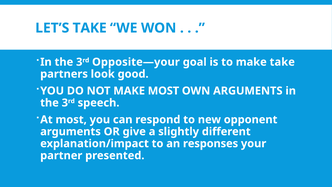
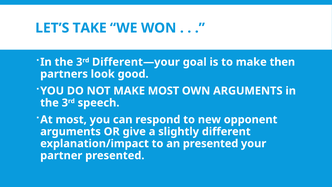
Opposite—your: Opposite—your -> Different—your (136, 62)
make take: take -> then (282, 62)
an responses: responses -> presented (211, 143)
